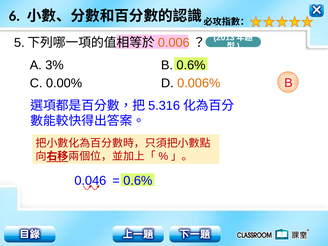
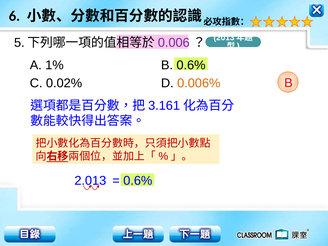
0.006 colour: orange -> purple (174, 43)
3%: 3% -> 1% (54, 65)
0.00%: 0.00% -> 0.02% (64, 83)
5.316: 5.316 -> 3.161 (164, 106)
0.046: 0.046 -> 2.013 (90, 181)
